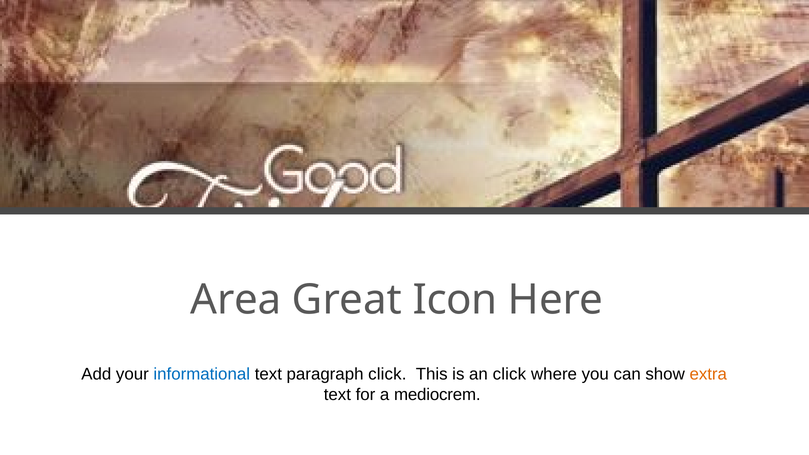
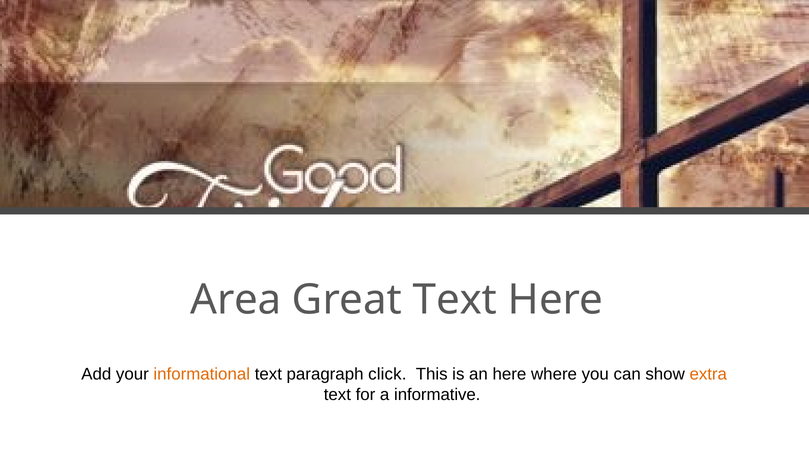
Great Icon: Icon -> Text (455, 300)
informational colour: blue -> orange (202, 374)
an click: click -> here (509, 374)
mediocrem: mediocrem -> informative (437, 395)
